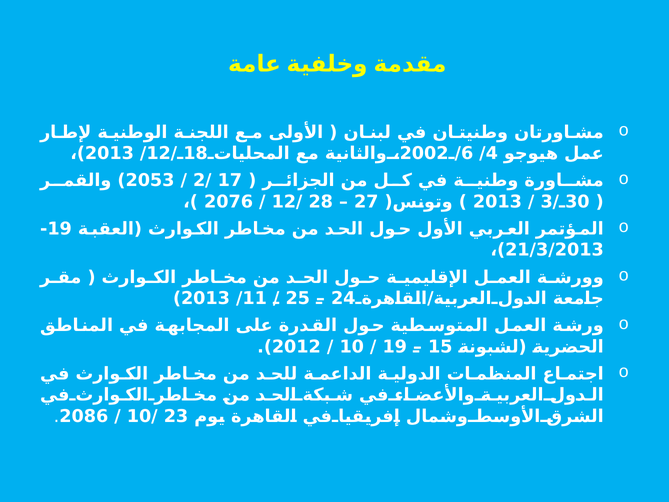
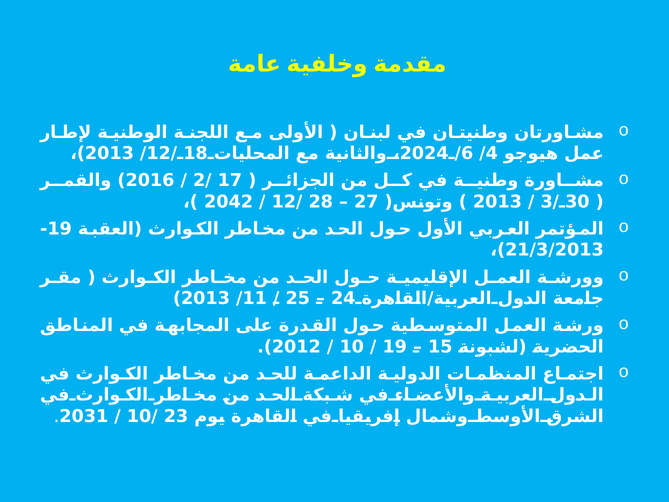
2002: 2002 -> 2024 (424, 153)
2053: 2053 -> 2016 (150, 181)
2076: 2076 -> 2042 (229, 202)
2086: 2086 -> 2031 (84, 416)
